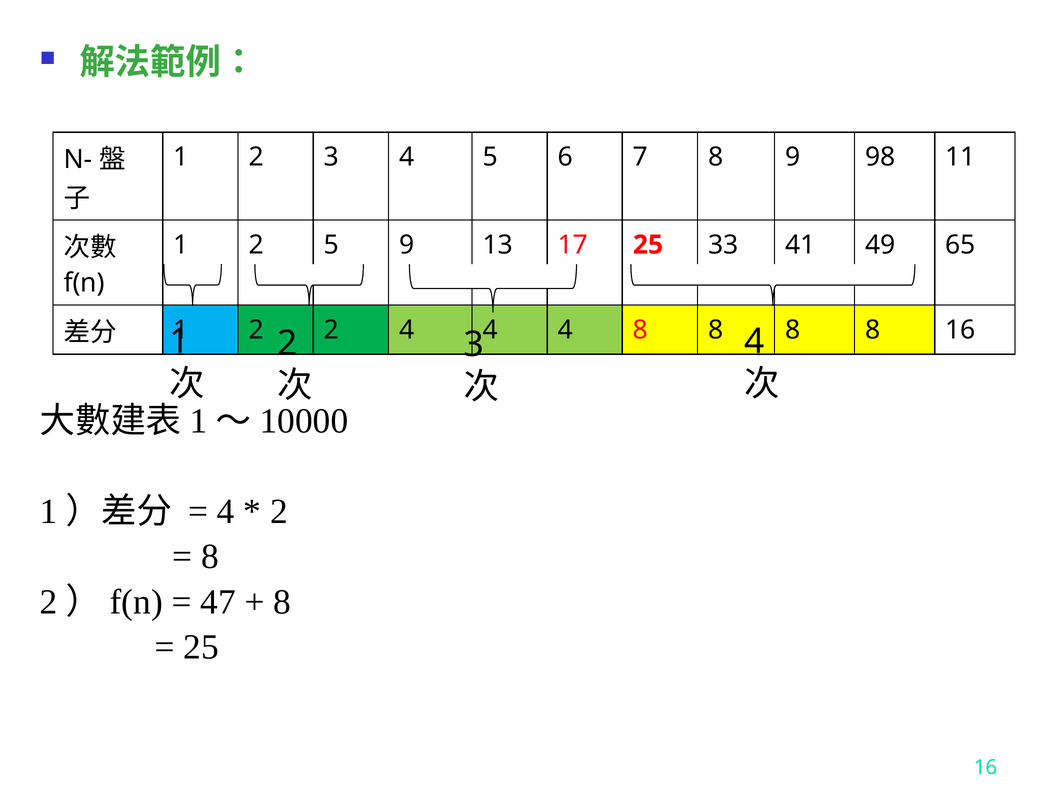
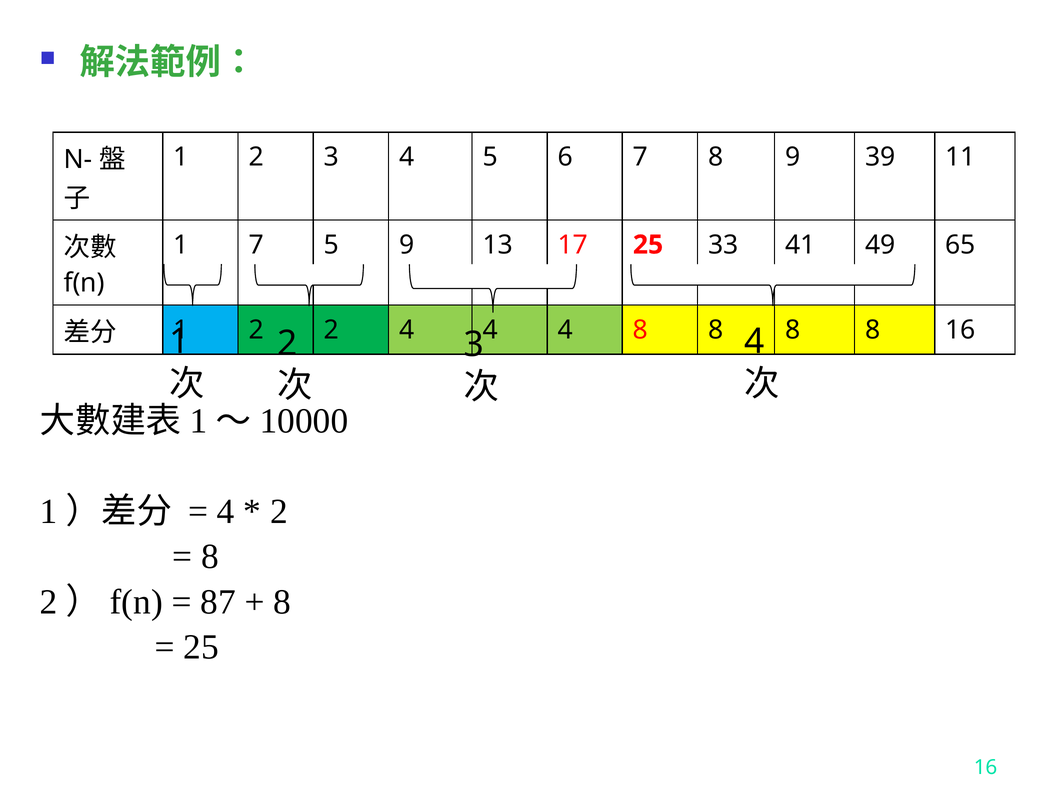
98: 98 -> 39 (880, 157)
2: 2 -> 7 (256, 245)
47: 47 -> 87 (218, 602)
